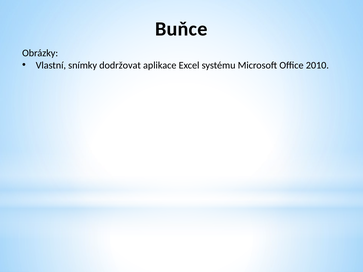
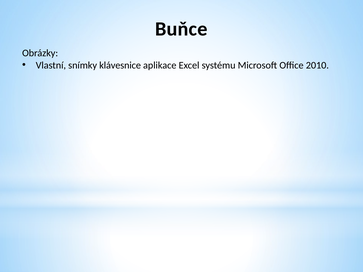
dodržovat: dodržovat -> klávesnice (120, 65)
